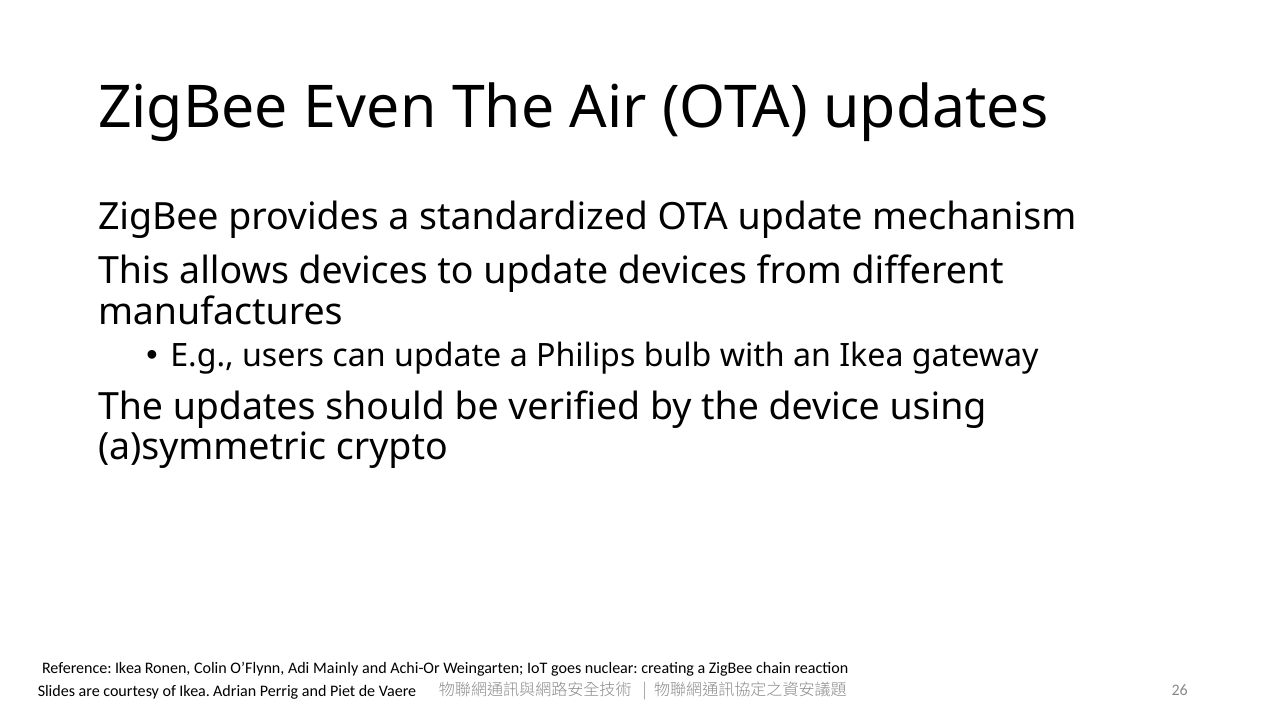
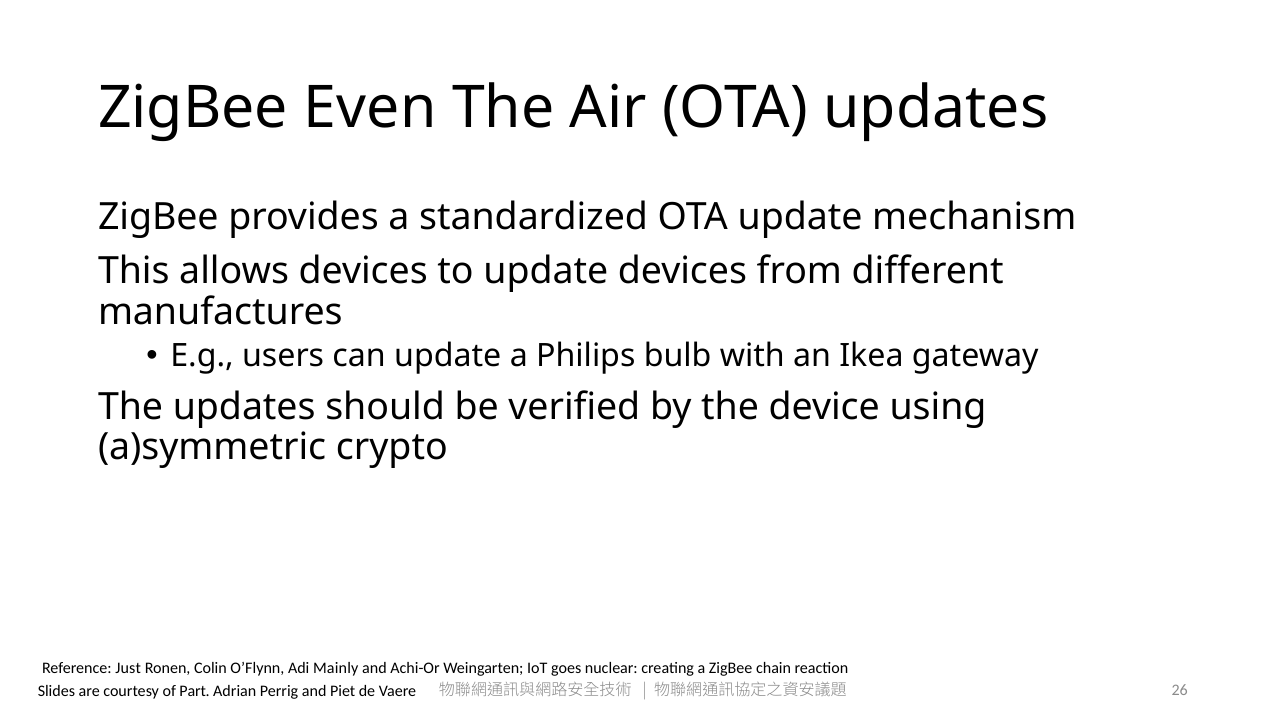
Reference Ikea: Ikea -> Just (128, 668)
of Ikea: Ikea -> Part (195, 692)
